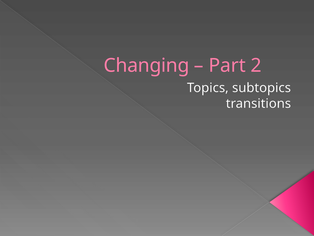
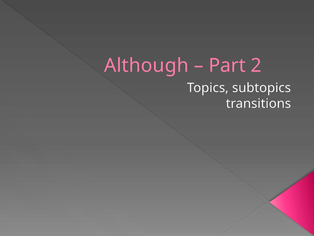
Changing: Changing -> Although (146, 65)
